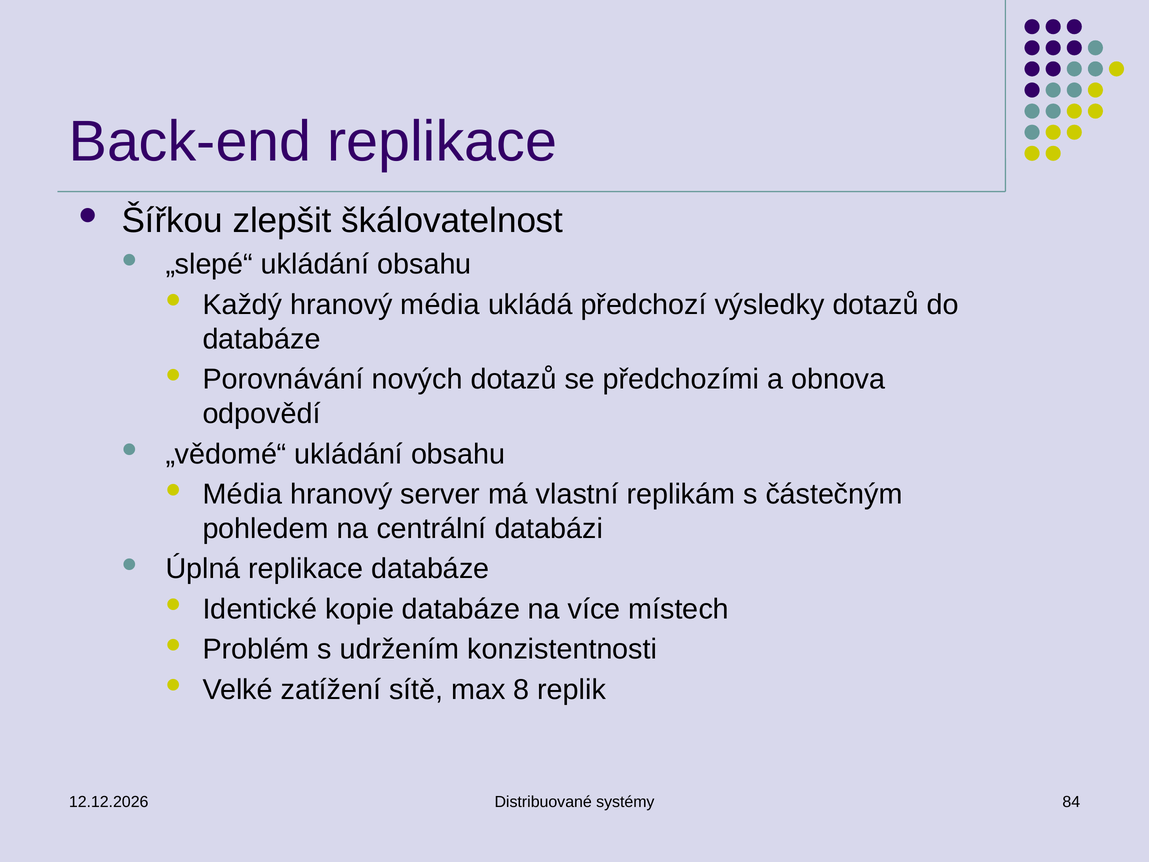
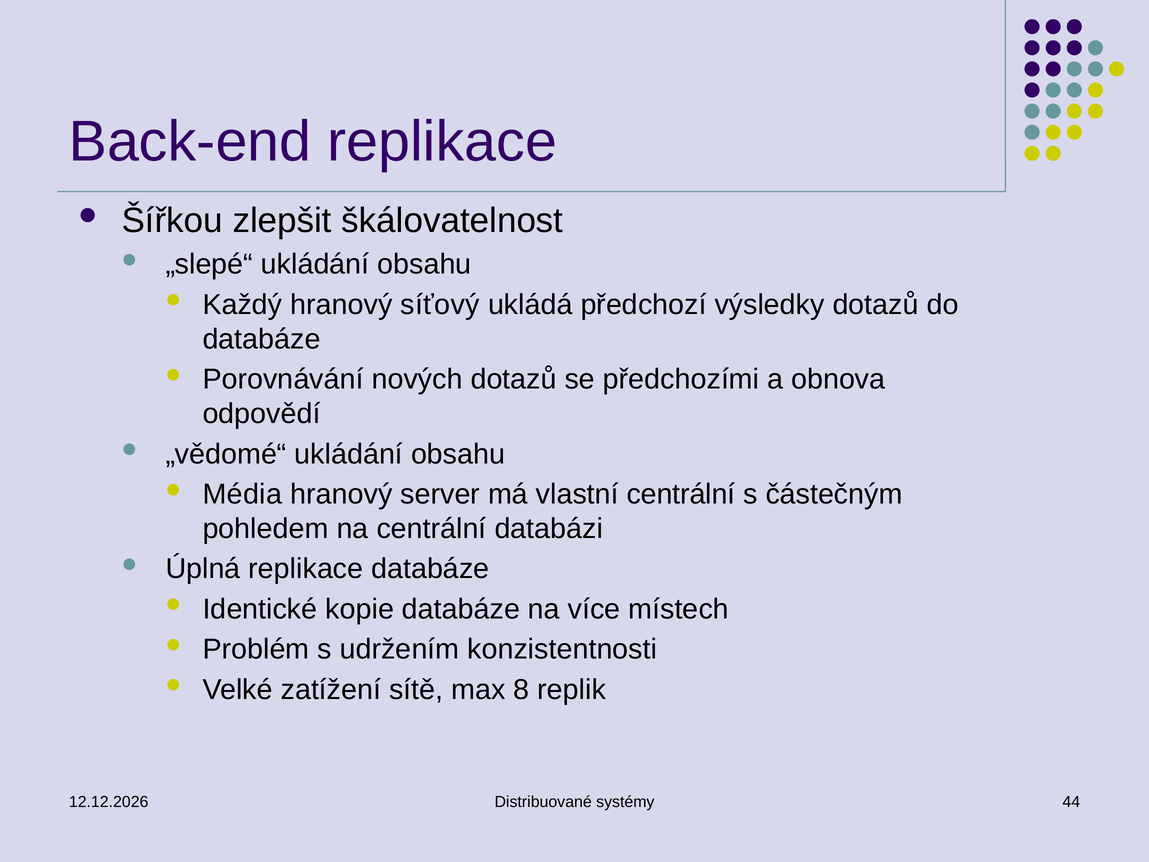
hranový média: média -> síťový (440, 305)
vlastní replikám: replikám -> centrální (681, 494)
84: 84 -> 44 (1071, 802)
